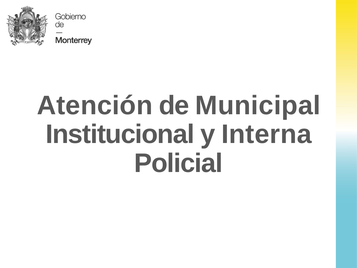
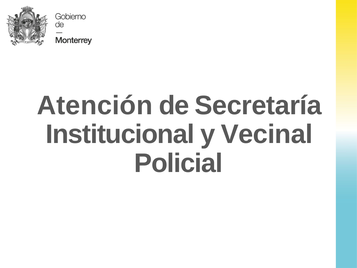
Municipal: Municipal -> Secretaría (258, 105)
Interna: Interna -> Vecinal (267, 134)
